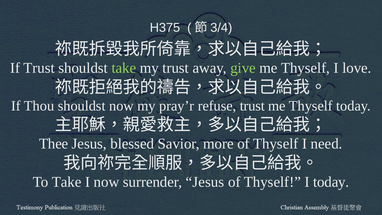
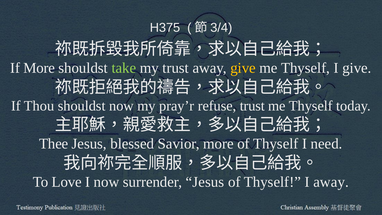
If Trust: Trust -> More (39, 68)
give colour: light green -> yellow (243, 68)
I love: love -> give (357, 68)
To Take: Take -> Love (67, 182)
I today: today -> away (331, 182)
